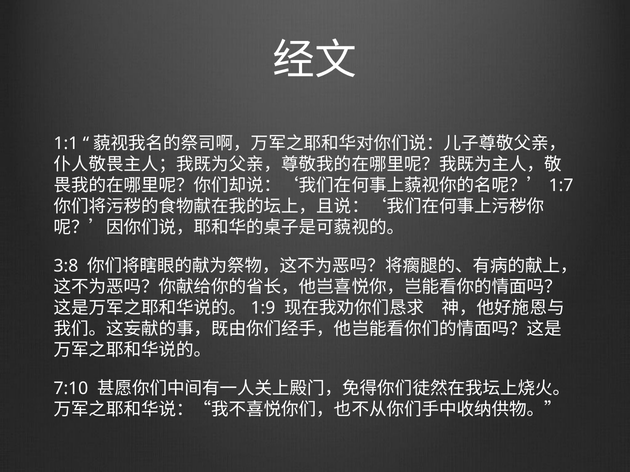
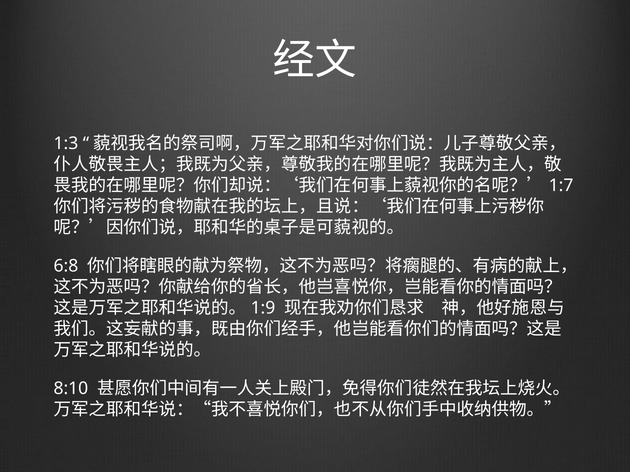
1:1: 1:1 -> 1:3 (66, 144)
3:8: 3:8 -> 6:8 (66, 266)
7:10: 7:10 -> 8:10 (71, 389)
